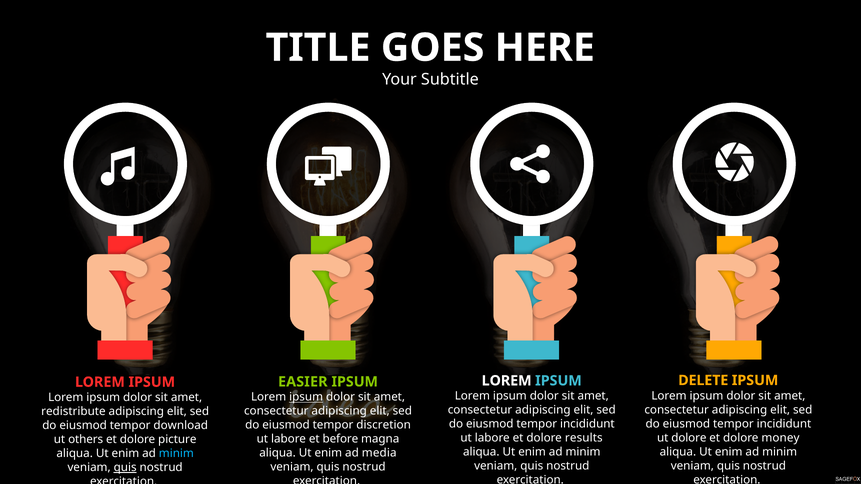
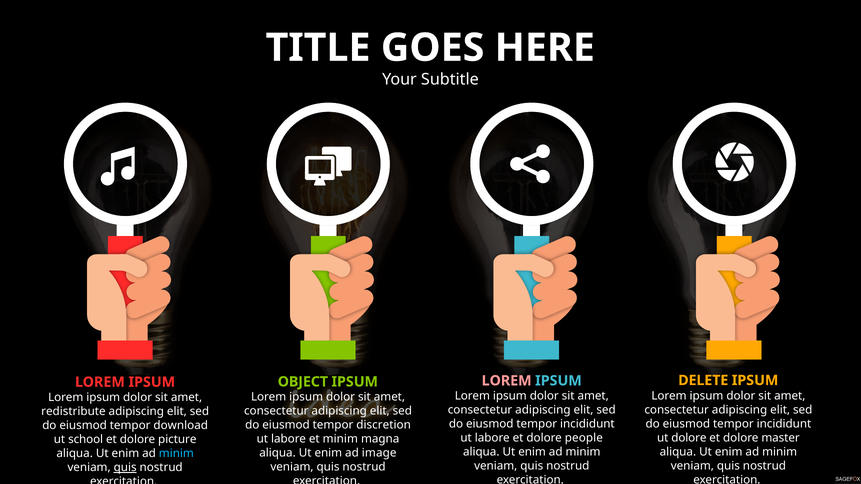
LOREM colour: white -> pink (507, 381)
EASIER: EASIER -> OBJECT (303, 382)
ipsum underline: present -> none (306, 397)
money: money -> master (781, 438)
results: results -> people (584, 438)
et before: before -> minim (340, 439)
others: others -> school (86, 440)
media: media -> image (379, 453)
